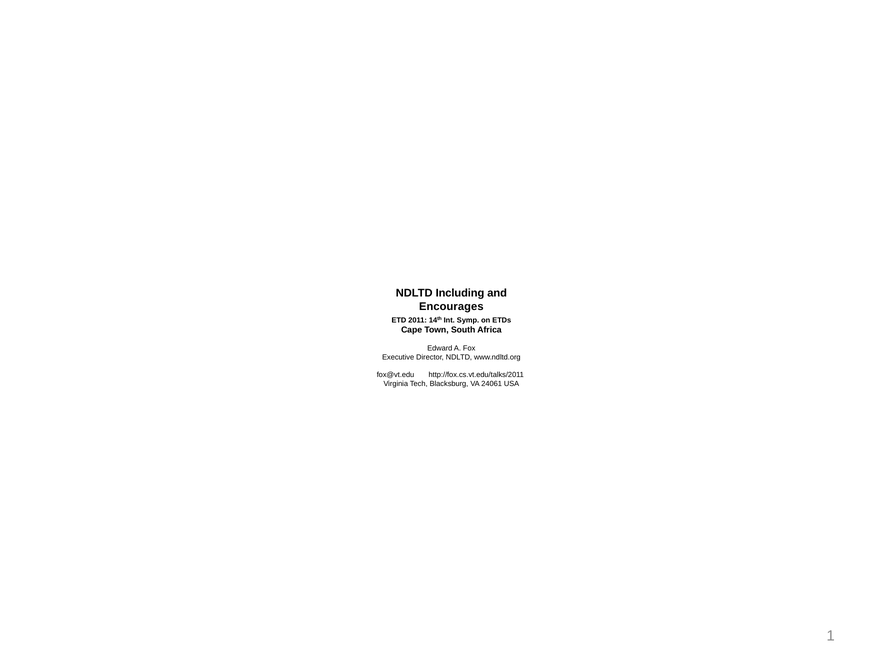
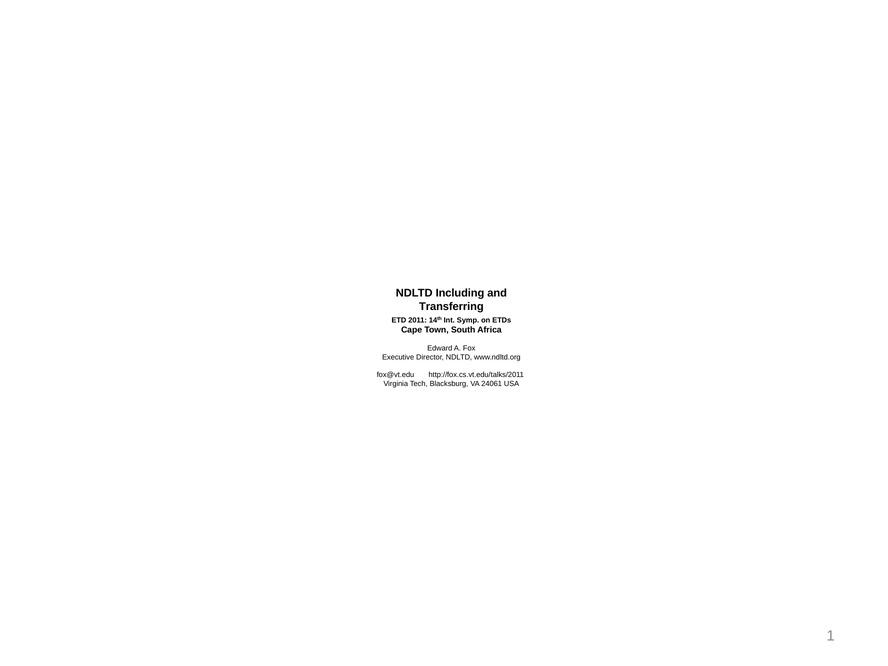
Encourages: Encourages -> Transferring (451, 306)
